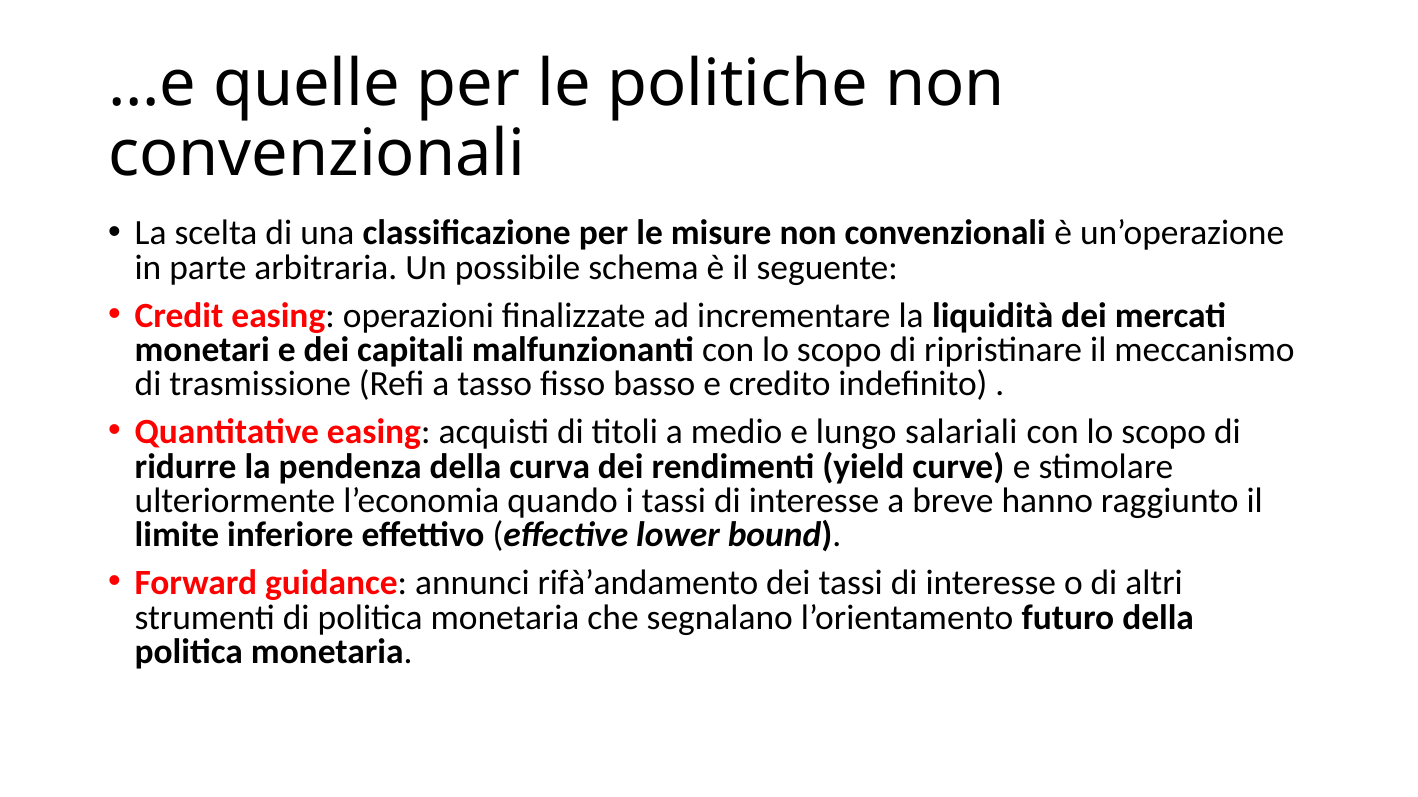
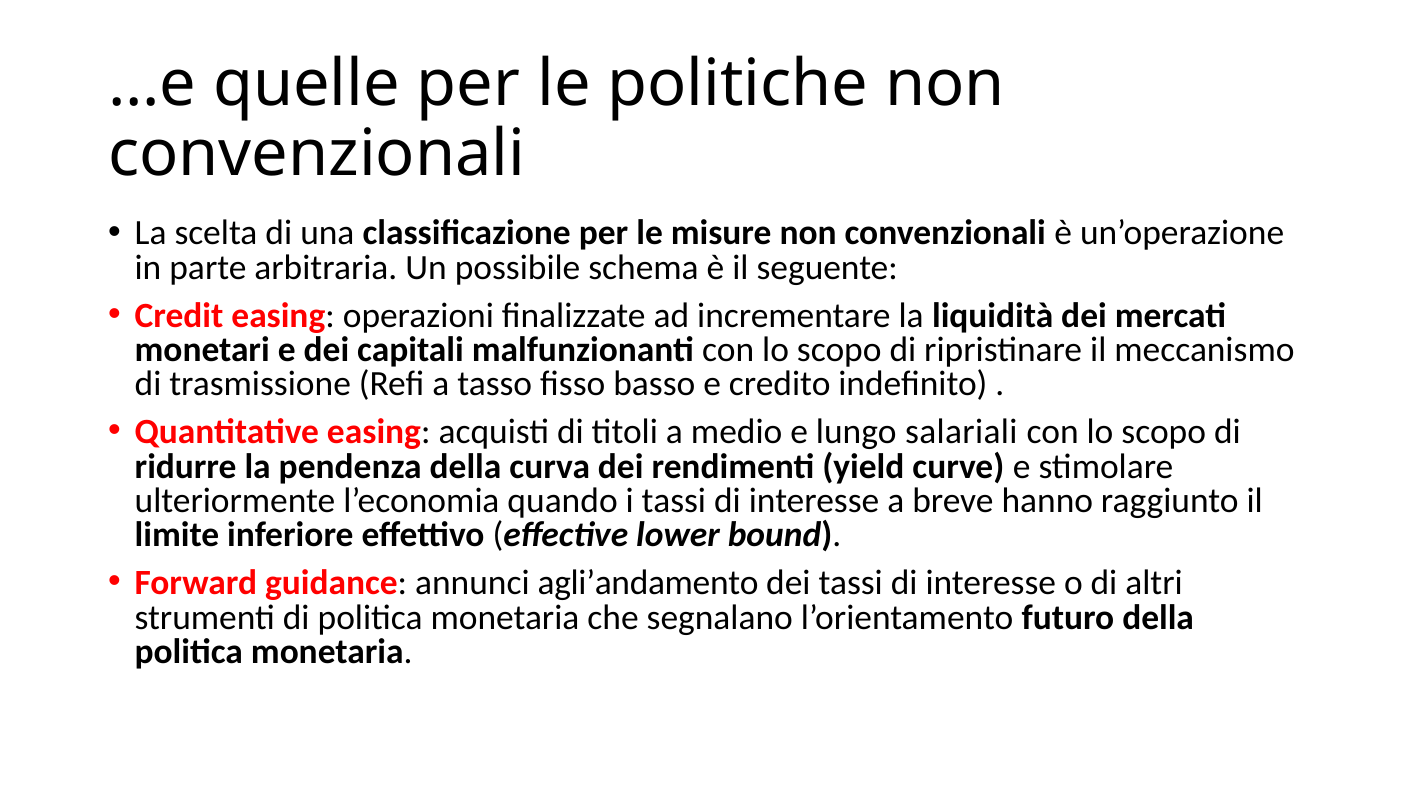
rifà’andamento: rifà’andamento -> agli’andamento (648, 583)
